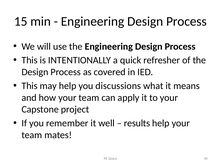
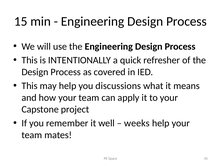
results: results -> weeks (137, 123)
